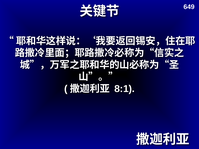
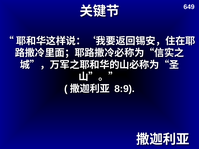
8:1: 8:1 -> 8:9 (125, 89)
